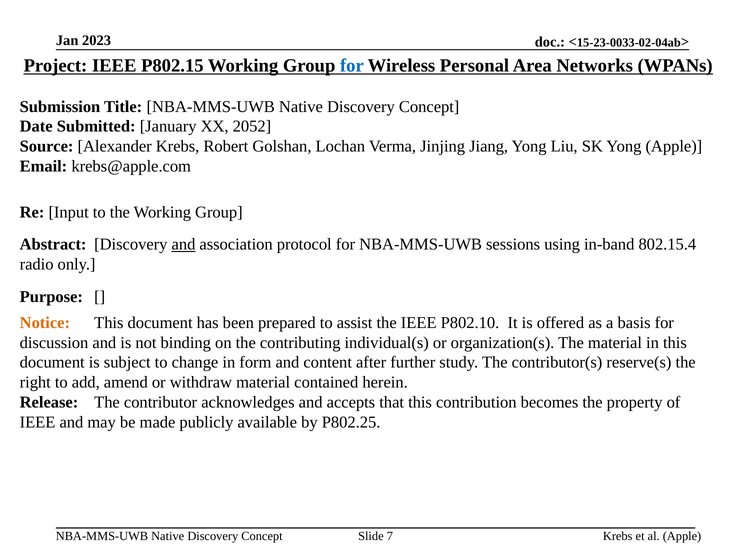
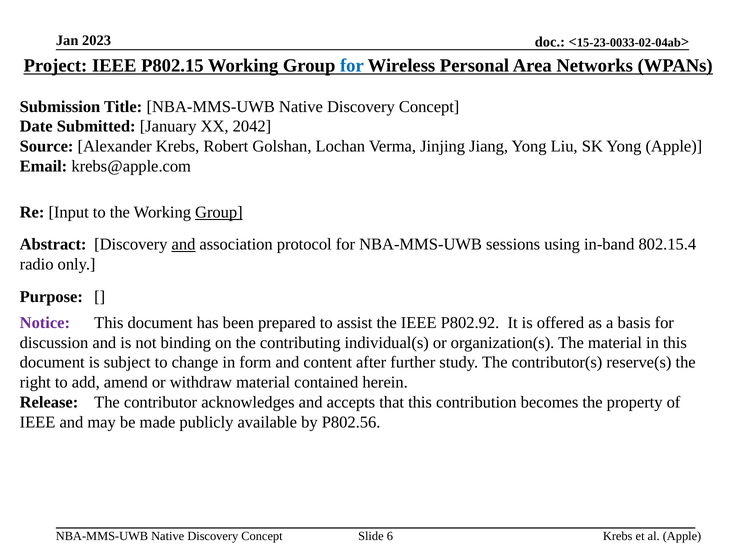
2052: 2052 -> 2042 (252, 126)
Group underline: none -> present (219, 212)
Notice colour: orange -> purple (45, 323)
P802.10: P802.10 -> P802.92 (470, 323)
P802.25: P802.25 -> P802.56 (351, 422)
7: 7 -> 6 (390, 536)
